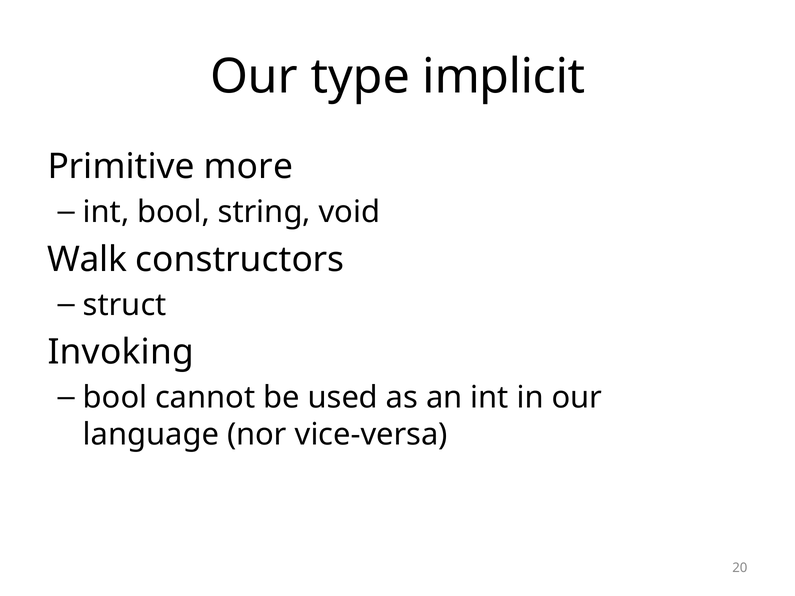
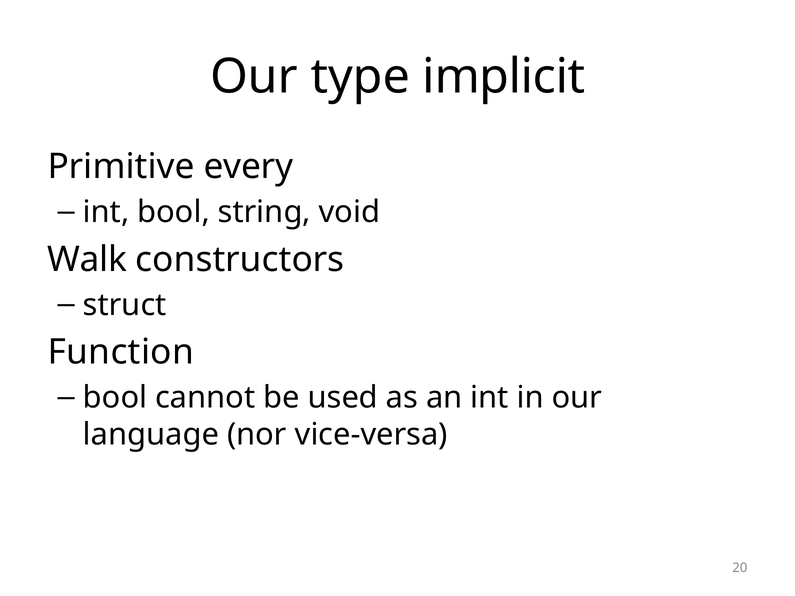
more: more -> every (249, 167)
Invoking: Invoking -> Function (121, 352)
